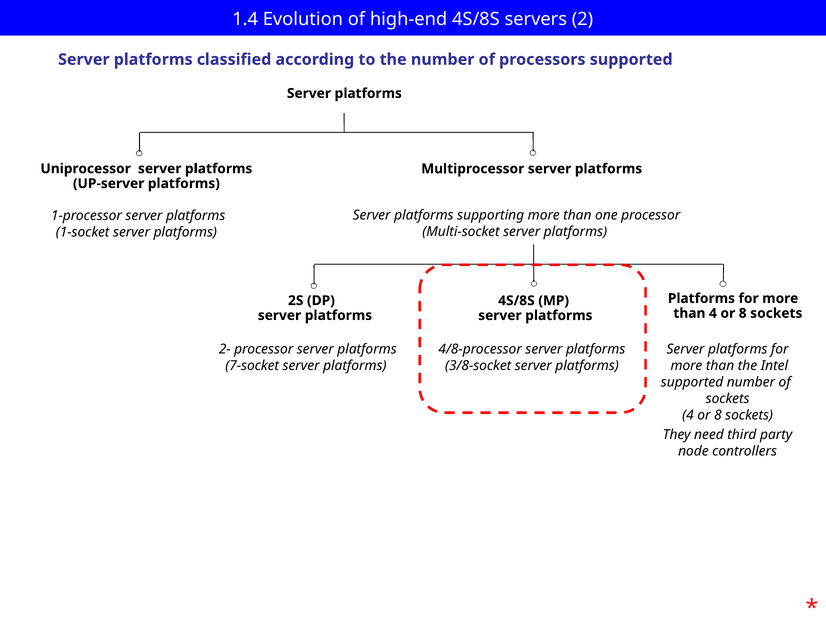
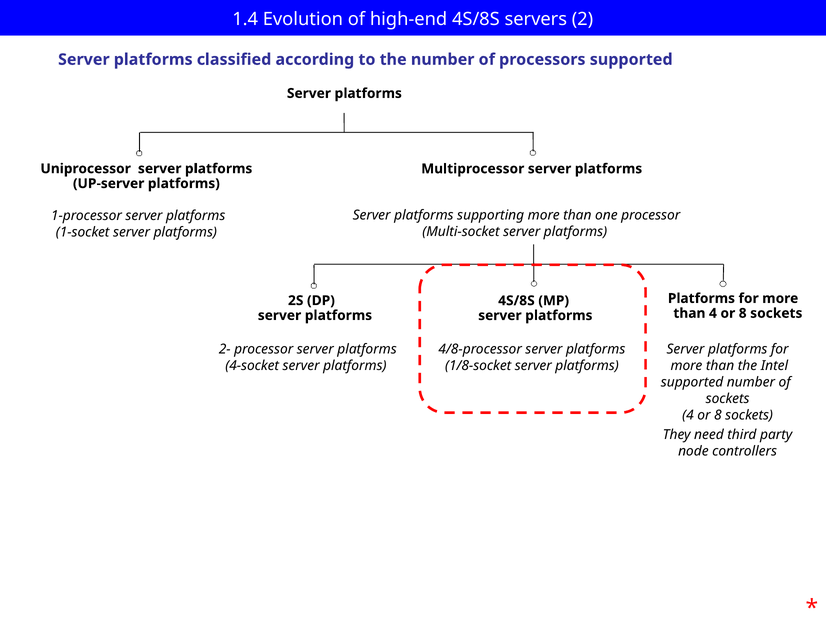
7-socket: 7-socket -> 4-socket (252, 366)
3/8-socket: 3/8-socket -> 1/8-socket (478, 366)
